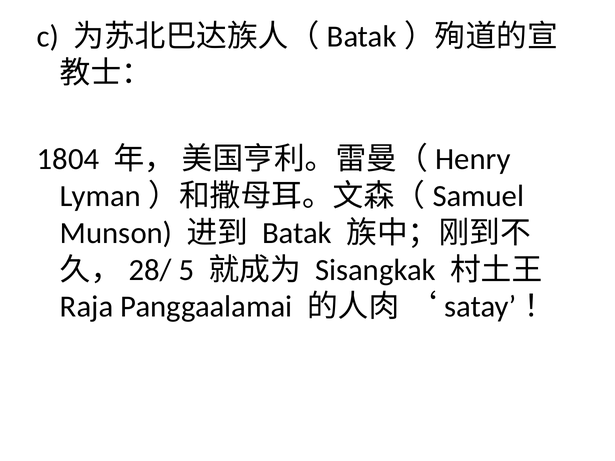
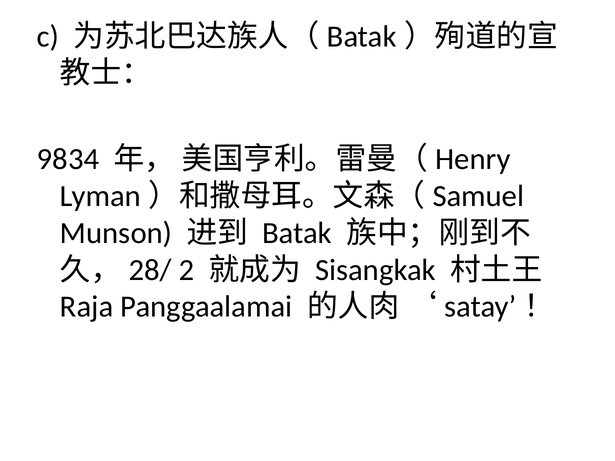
1804: 1804 -> 9834 (68, 159)
5: 5 -> 2 (186, 270)
